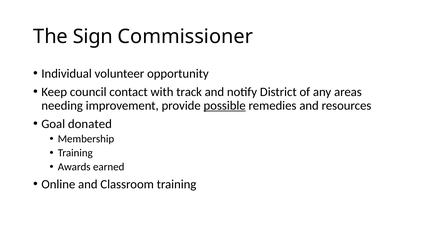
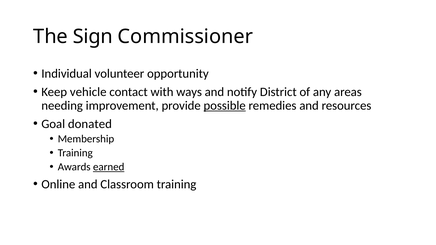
council: council -> vehicle (88, 92)
track: track -> ways (189, 92)
earned underline: none -> present (109, 167)
